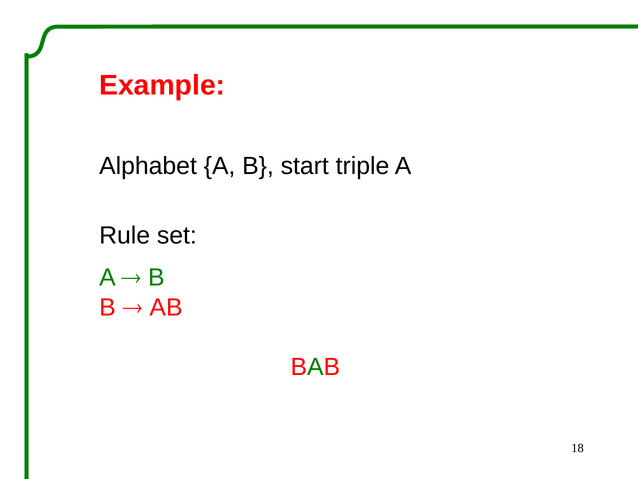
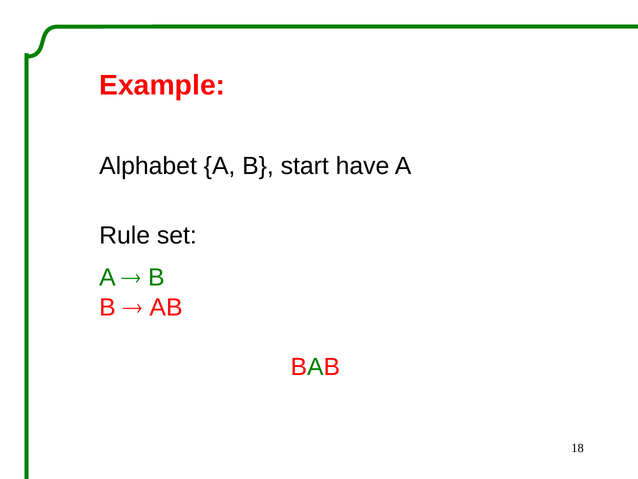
triple: triple -> have (363, 166)
